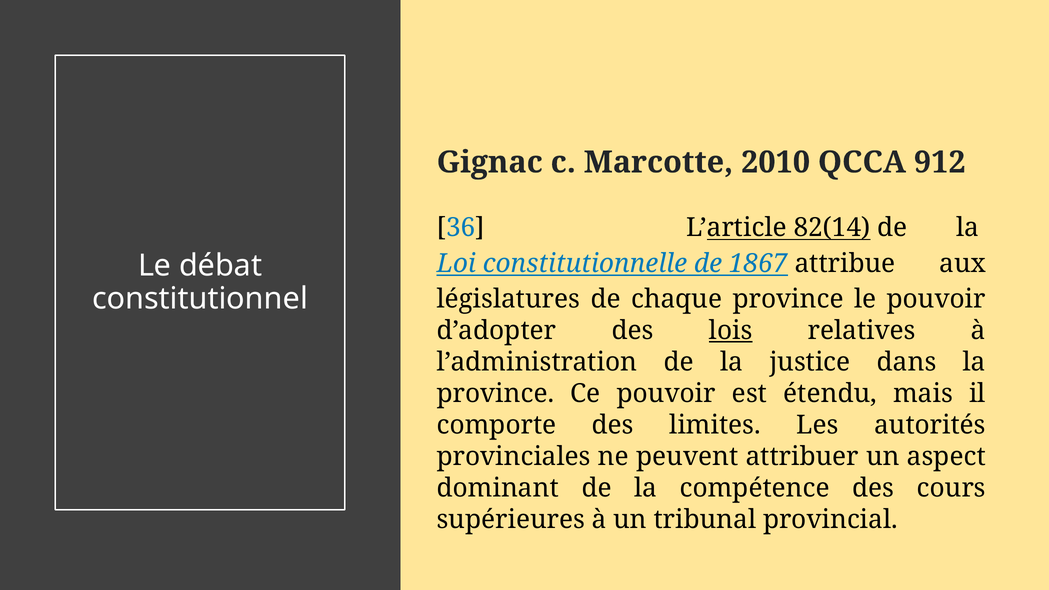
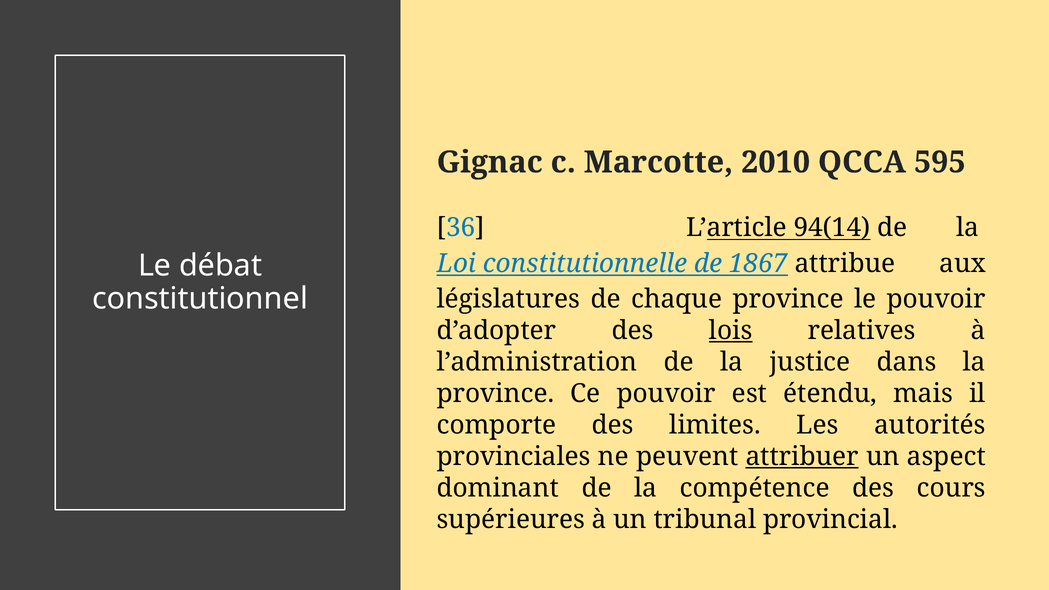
912: 912 -> 595 (940, 162)
82(14: 82(14 -> 94(14 (832, 228)
attribuer underline: none -> present (802, 457)
